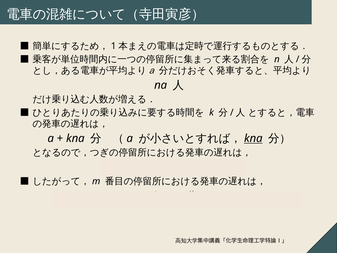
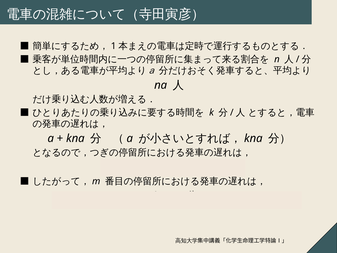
kna underline: present -> none (253, 138)
